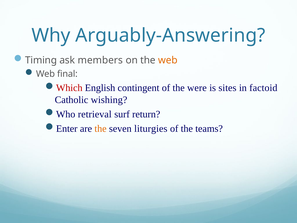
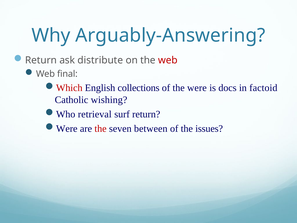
Timing: Timing -> Return (41, 60)
members: members -> distribute (100, 60)
web colour: orange -> red (168, 60)
contingent: contingent -> collections (139, 88)
sites: sites -> docs (227, 88)
Enter: Enter -> Were (67, 128)
the colour: orange -> red (101, 128)
liturgies: liturgies -> between (151, 128)
teams: teams -> issues (209, 128)
